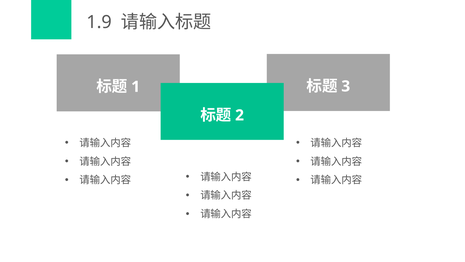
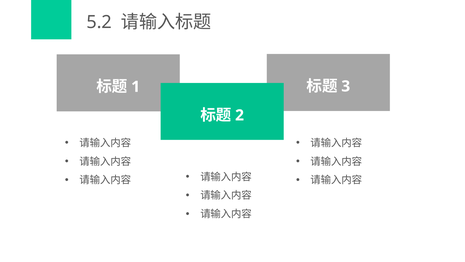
1.9: 1.9 -> 5.2 (99, 22)
